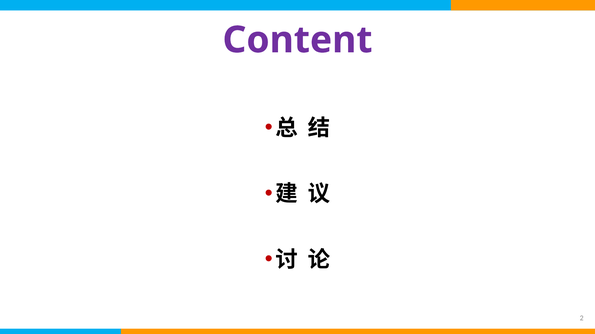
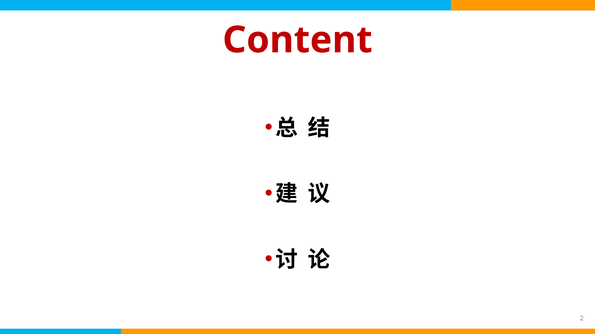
Content colour: purple -> red (297, 40)
